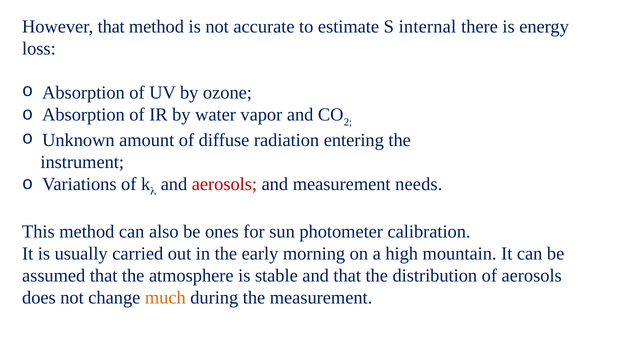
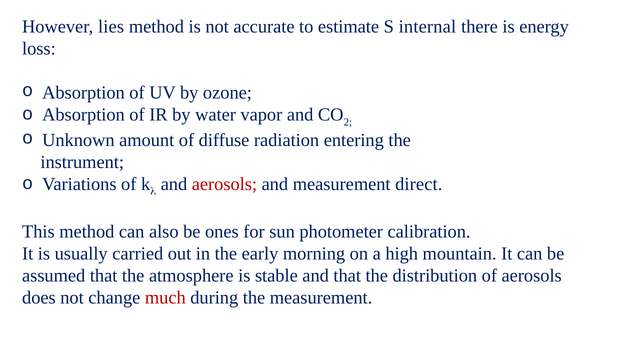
However that: that -> lies (111, 26)
needs: needs -> direct (419, 184)
much colour: orange -> red (165, 298)
